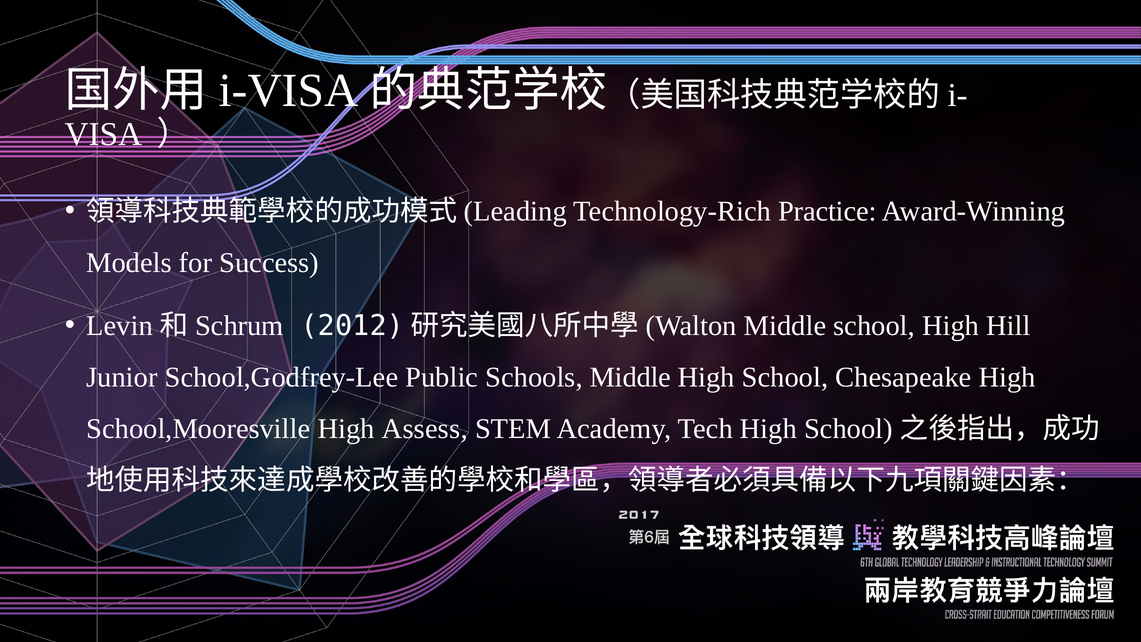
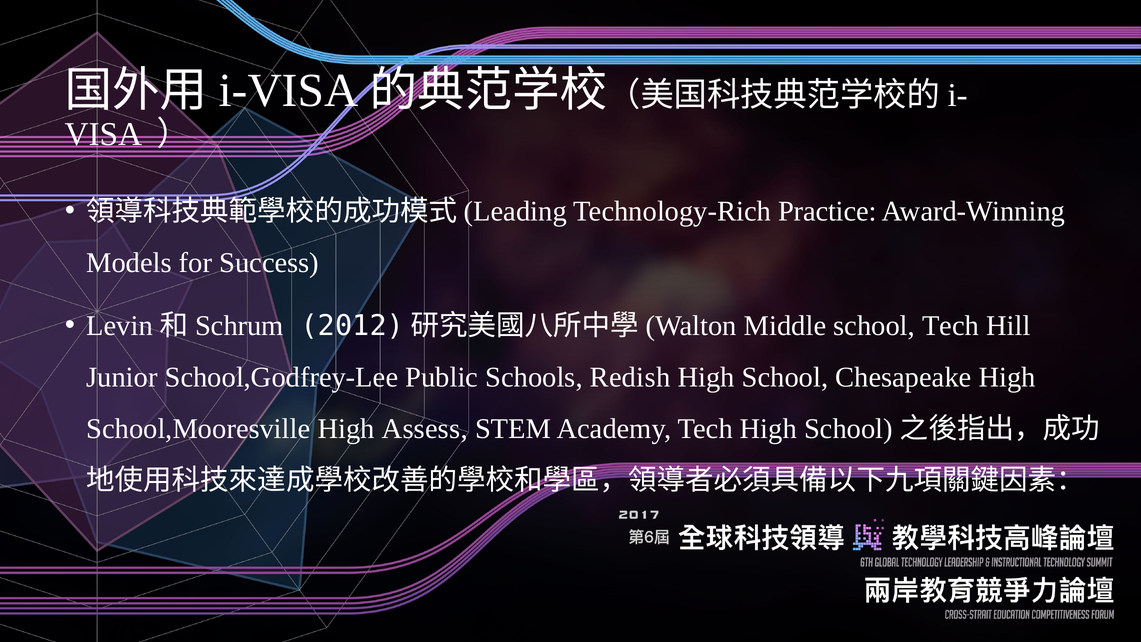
school High: High -> Tech (951, 326)
Schools Middle: Middle -> Redish (630, 377)
